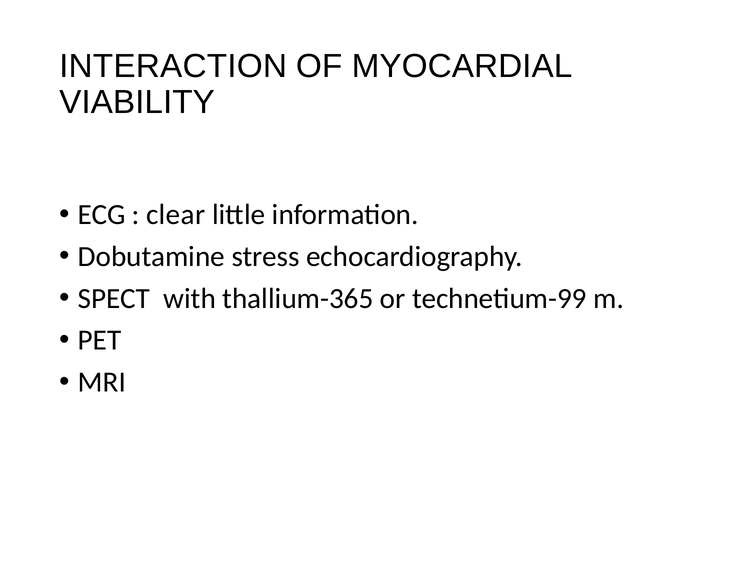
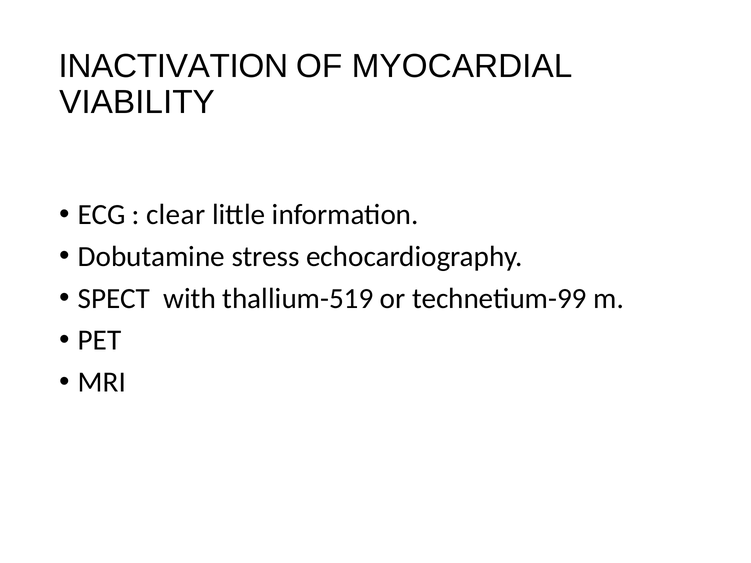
INTERACTION: INTERACTION -> INACTIVATION (173, 66)
thallium-365: thallium-365 -> thallium-519 (298, 299)
